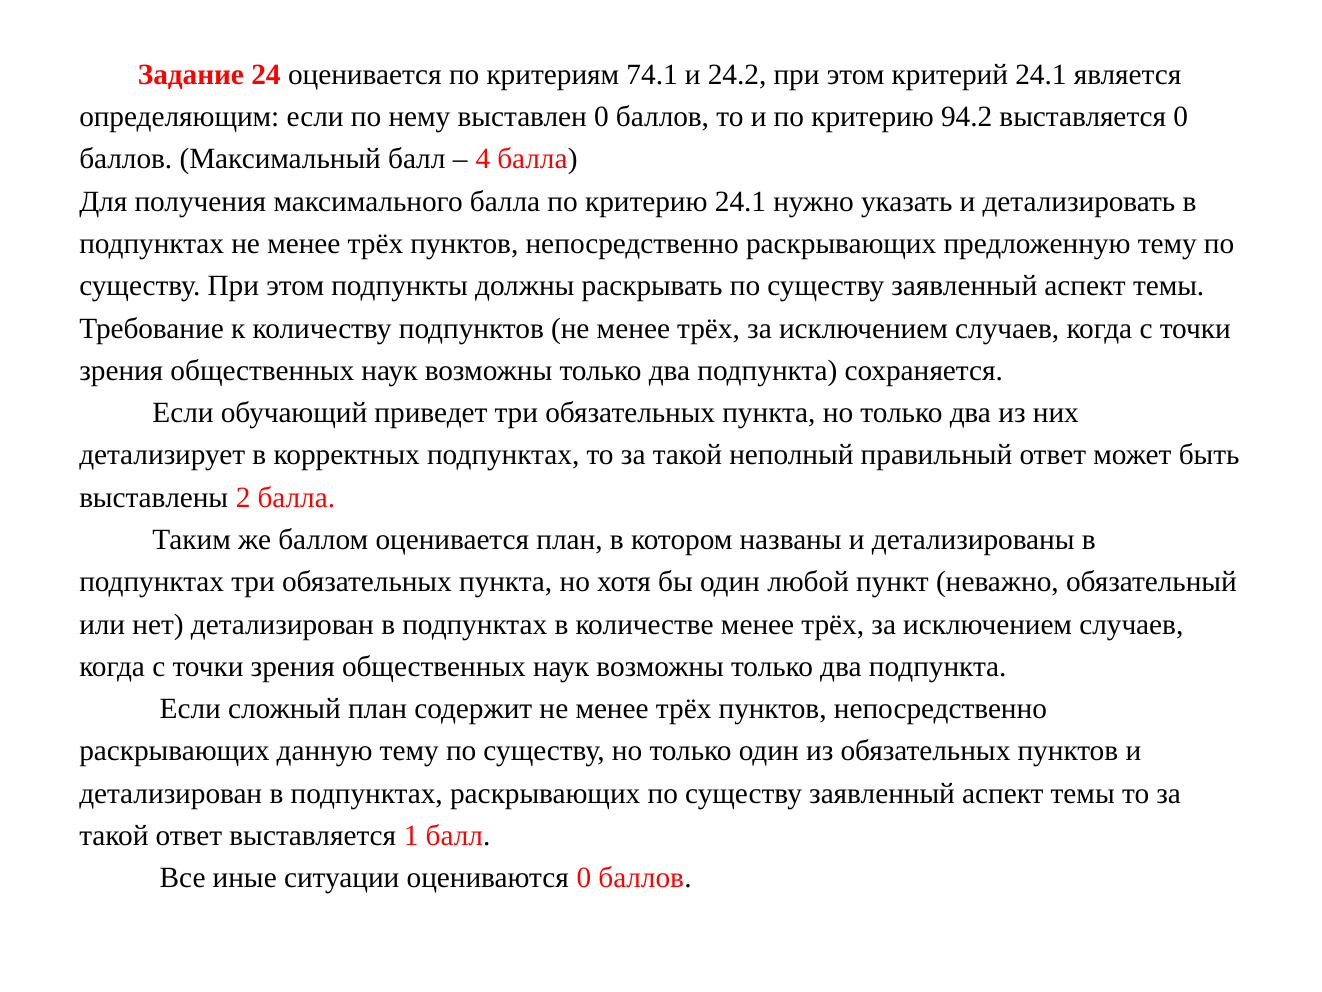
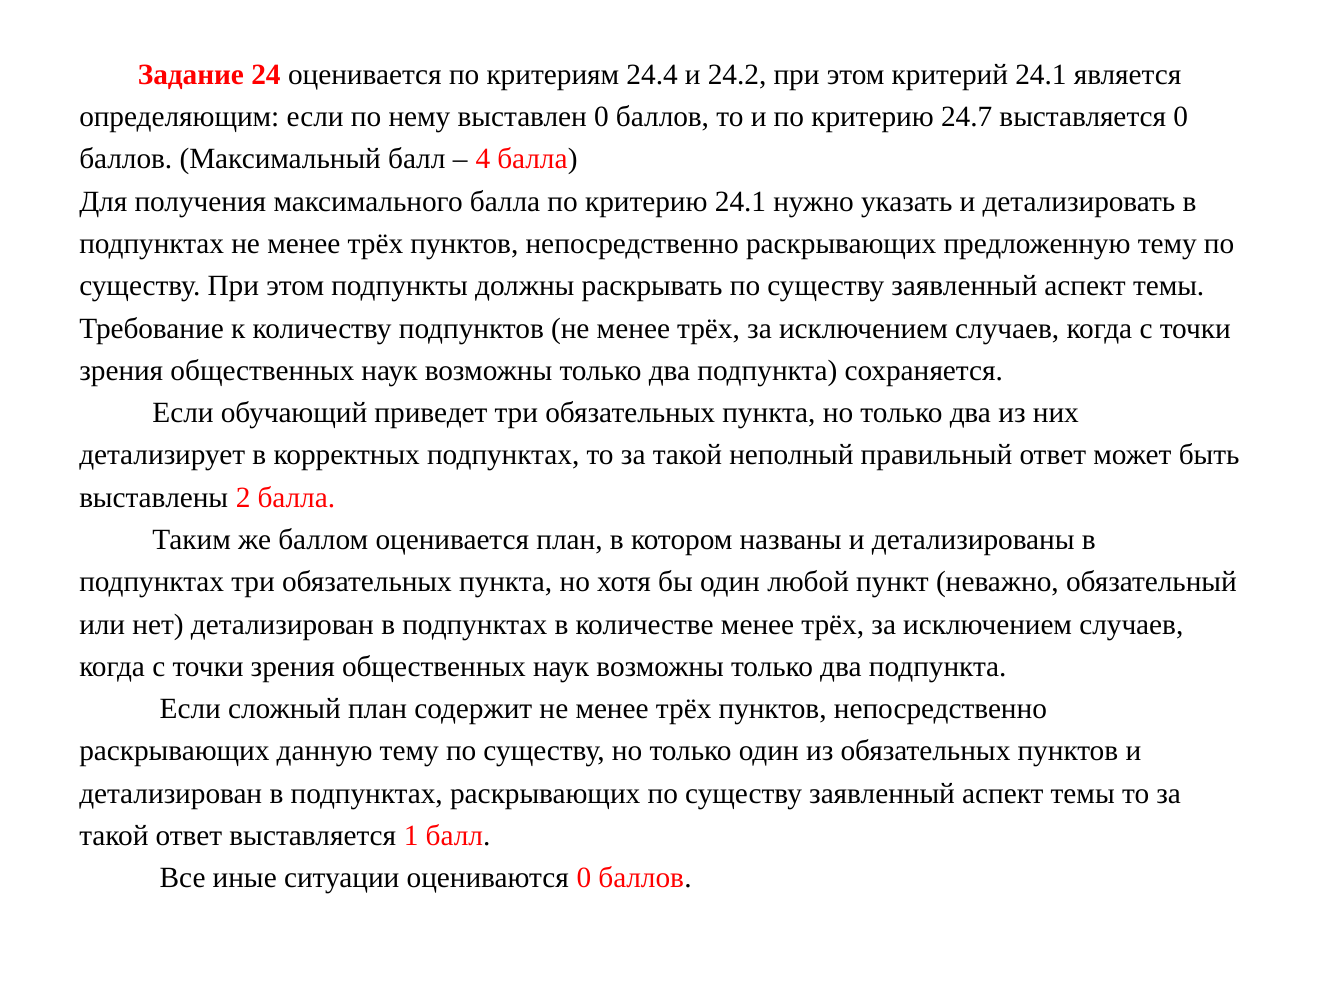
74.1: 74.1 -> 24.4 (652, 75)
94.2: 94.2 -> 24.7 (967, 117)
